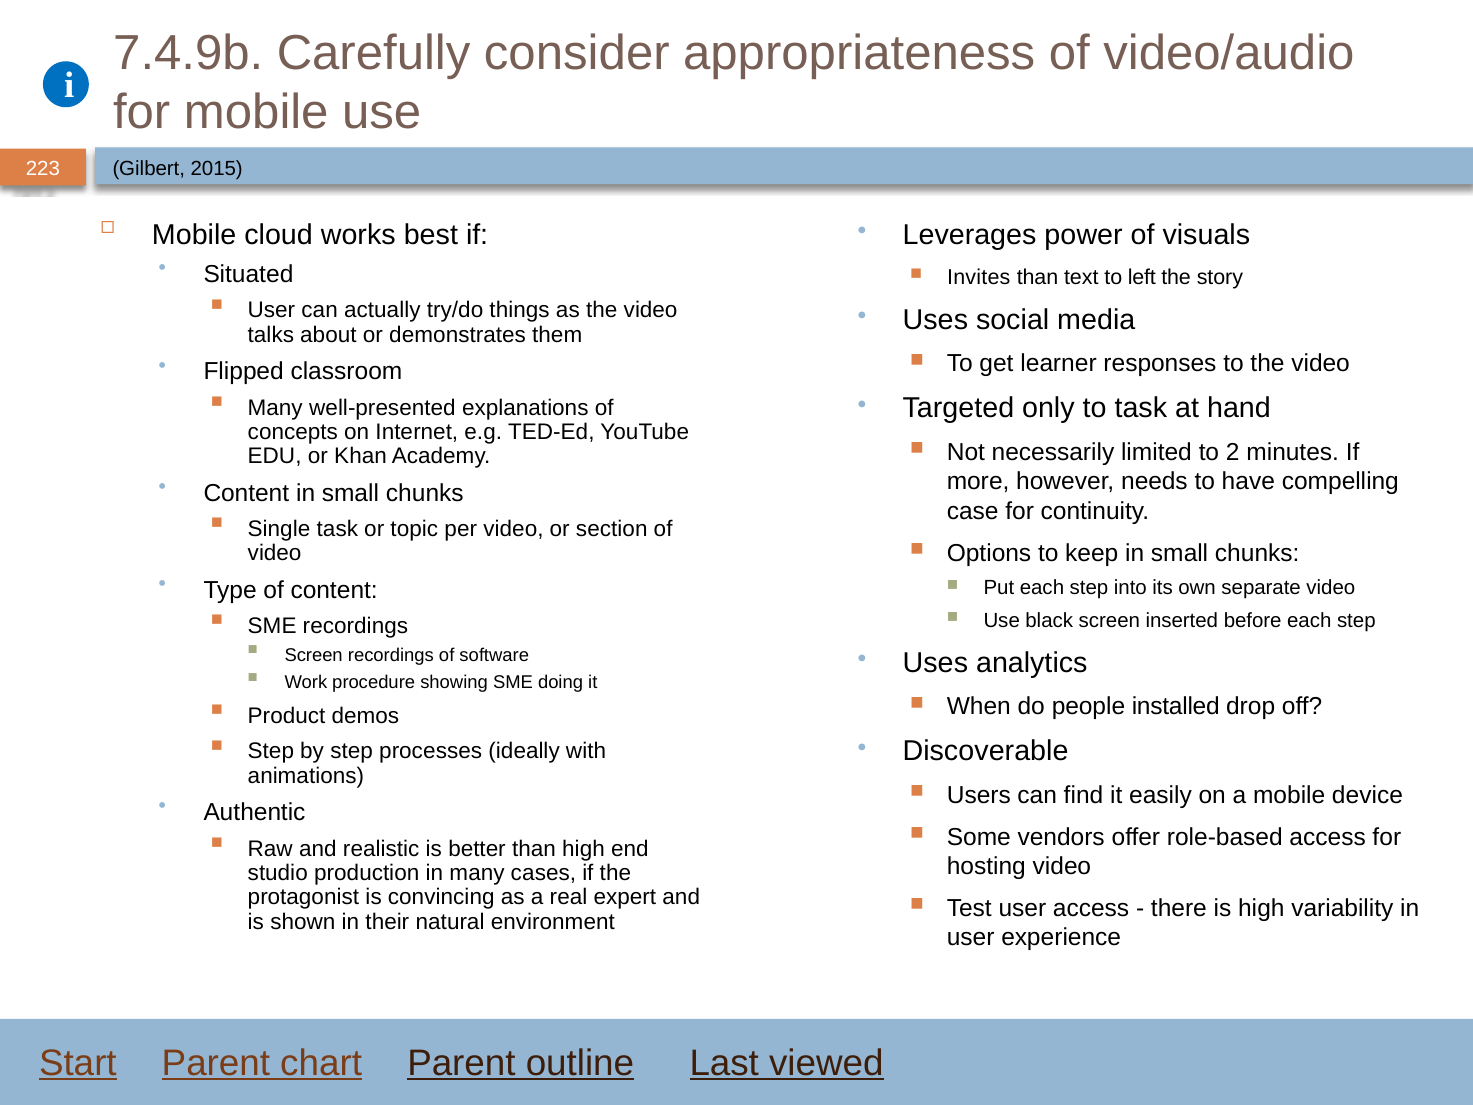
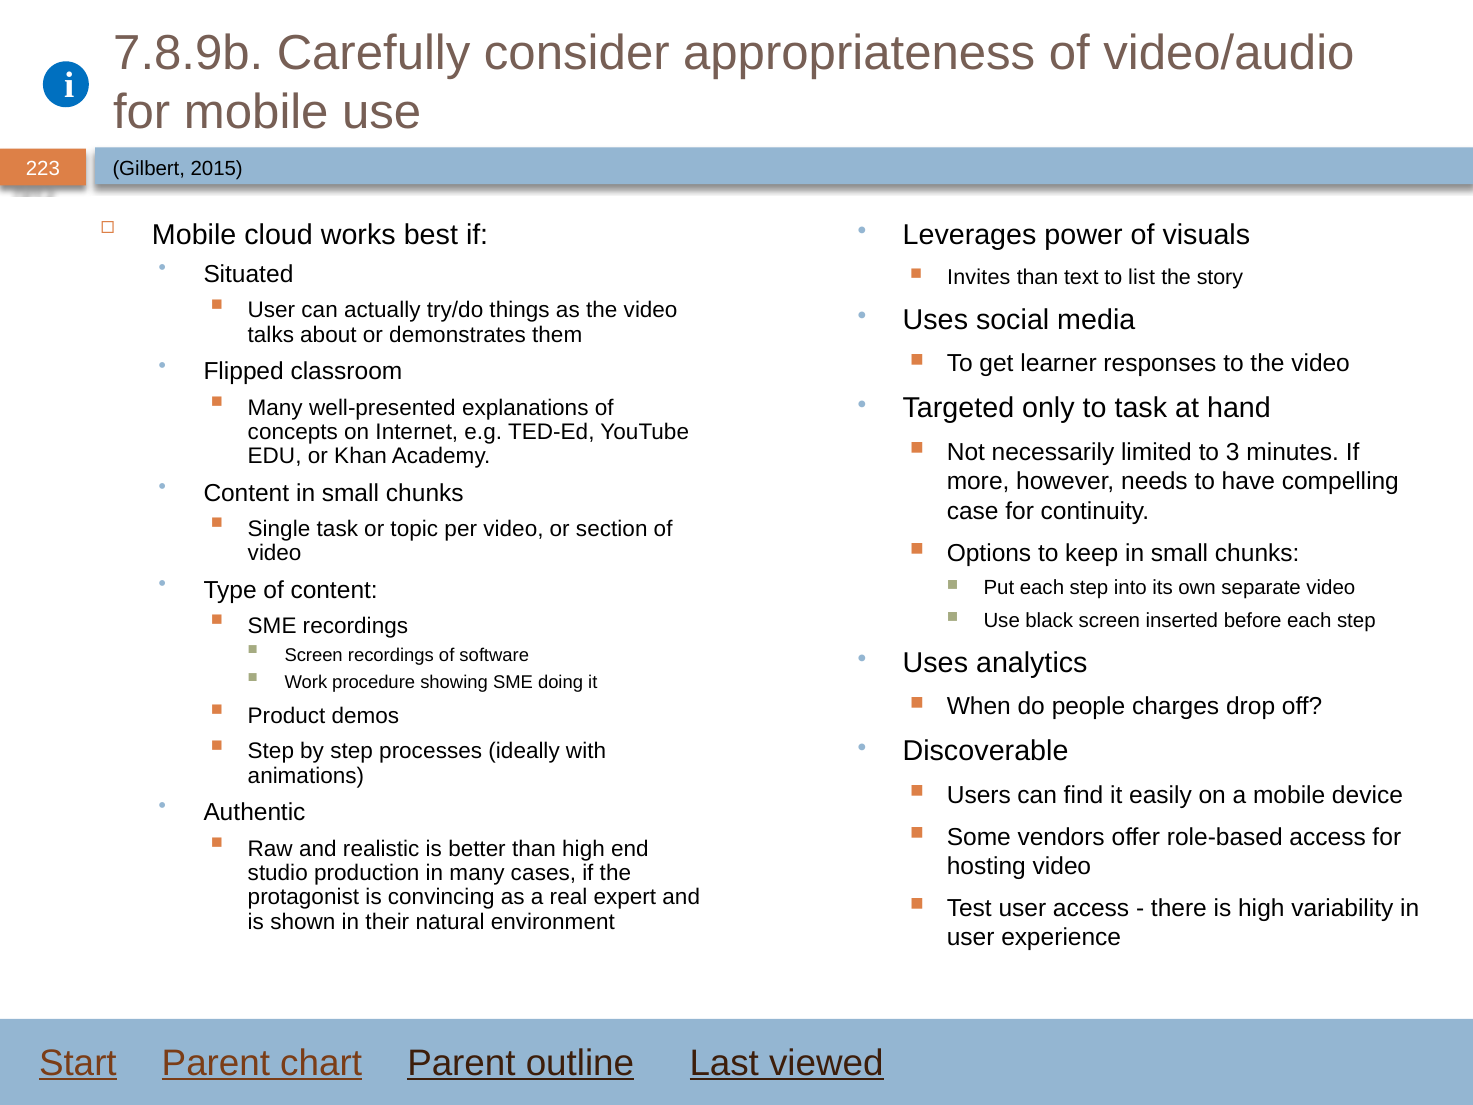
7.4.9b: 7.4.9b -> 7.8.9b (188, 54)
left: left -> list (1142, 277)
2: 2 -> 3 (1233, 452)
installed: installed -> charges (1176, 707)
